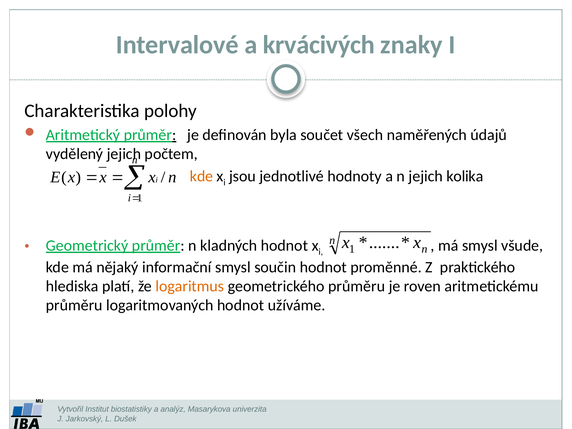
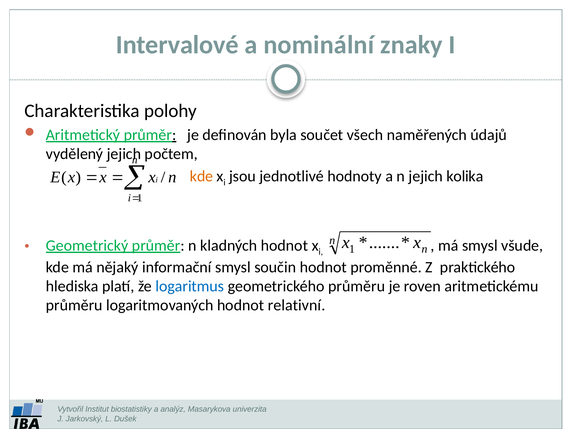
krvácivých: krvácivých -> nominální (319, 45)
logaritmus colour: orange -> blue (190, 286)
užíváme: užíváme -> relativní (297, 305)
